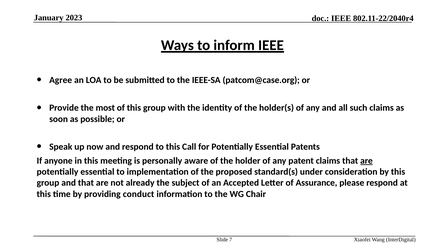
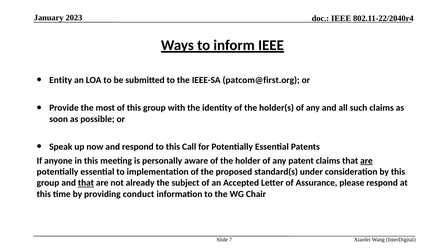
Agree: Agree -> Entity (61, 80)
patcom@case.org: patcom@case.org -> patcom@first.org (261, 80)
that underline: none -> present (86, 183)
